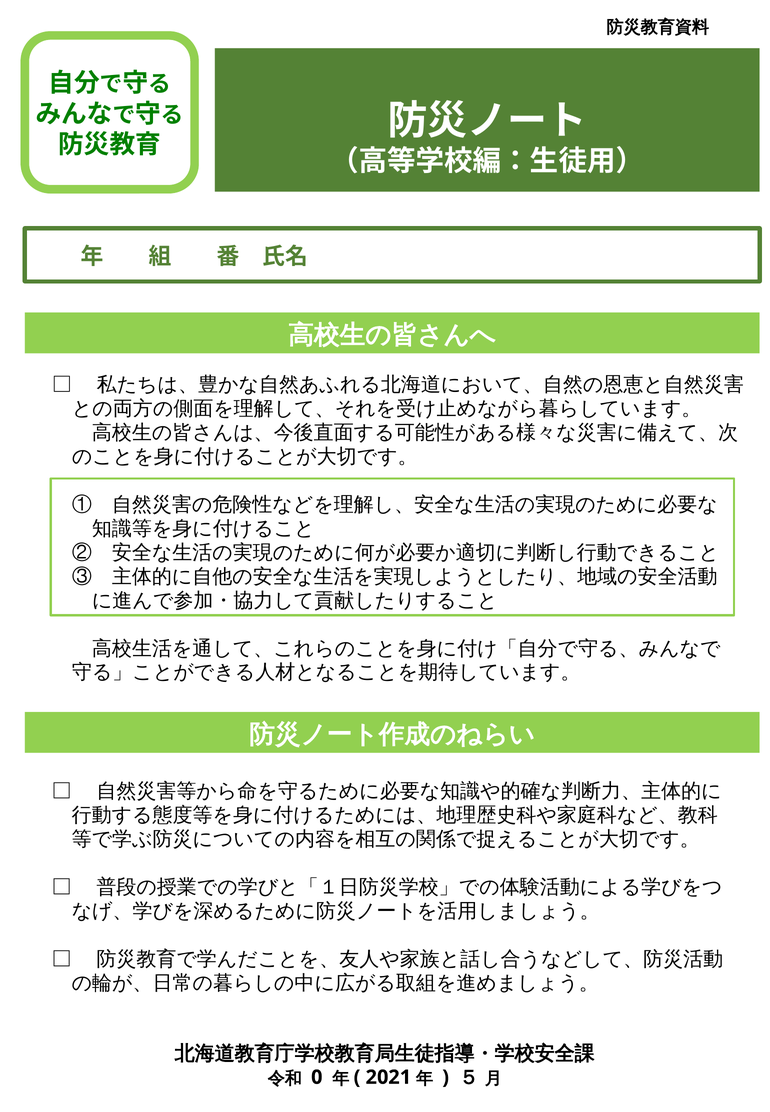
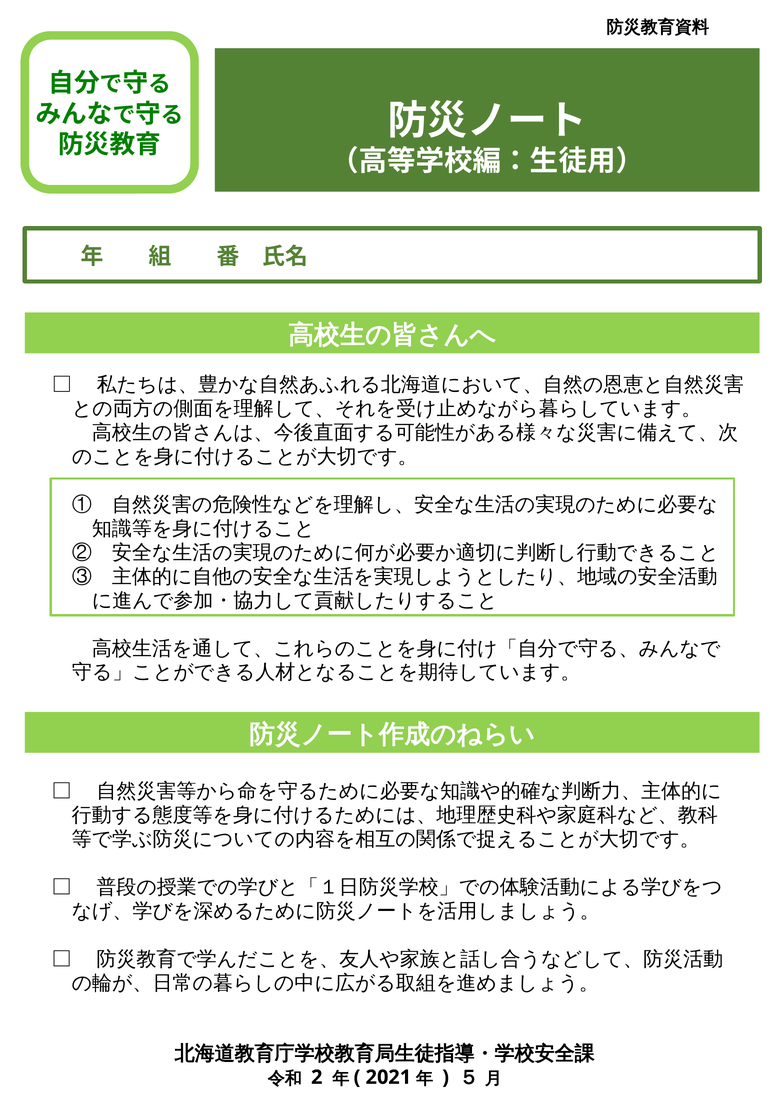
0: 0 -> 2 (317, 1077)
